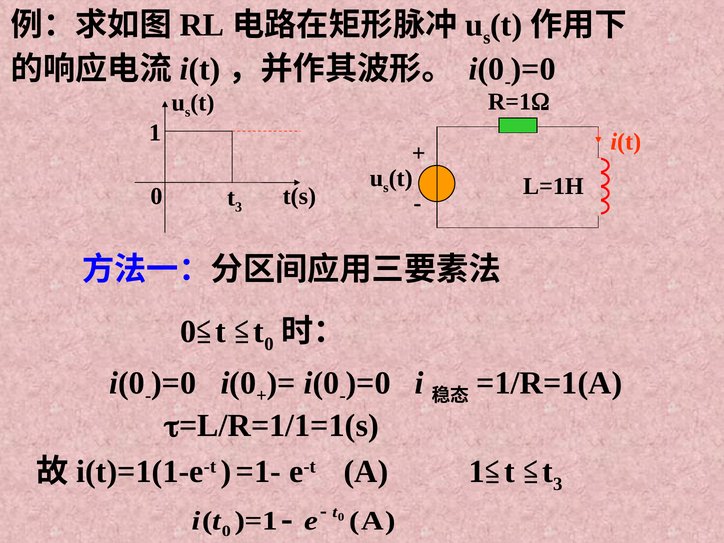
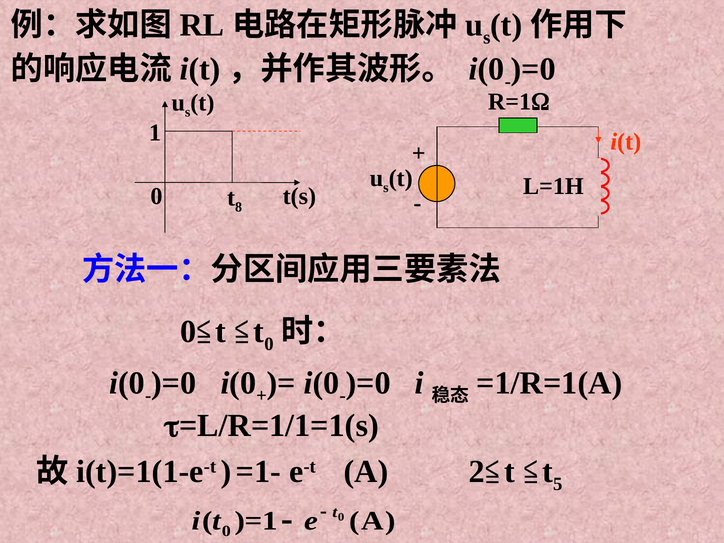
3: 3 -> 8 (239, 207)
A 1: 1 -> 2 (477, 472)
3: 3 -> 5 (558, 484)
